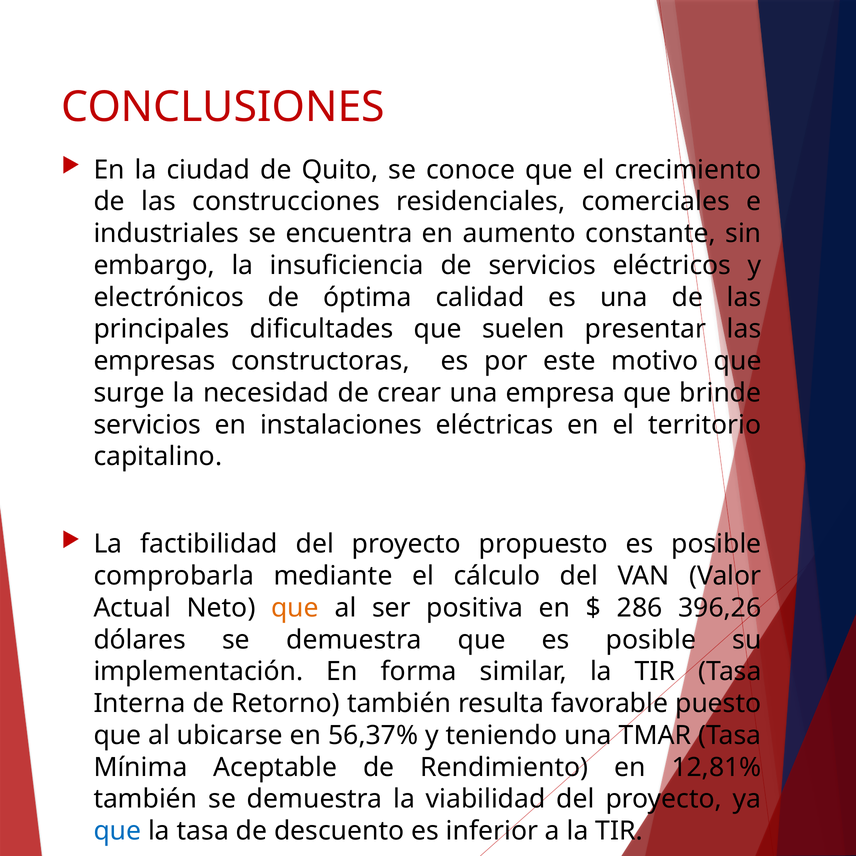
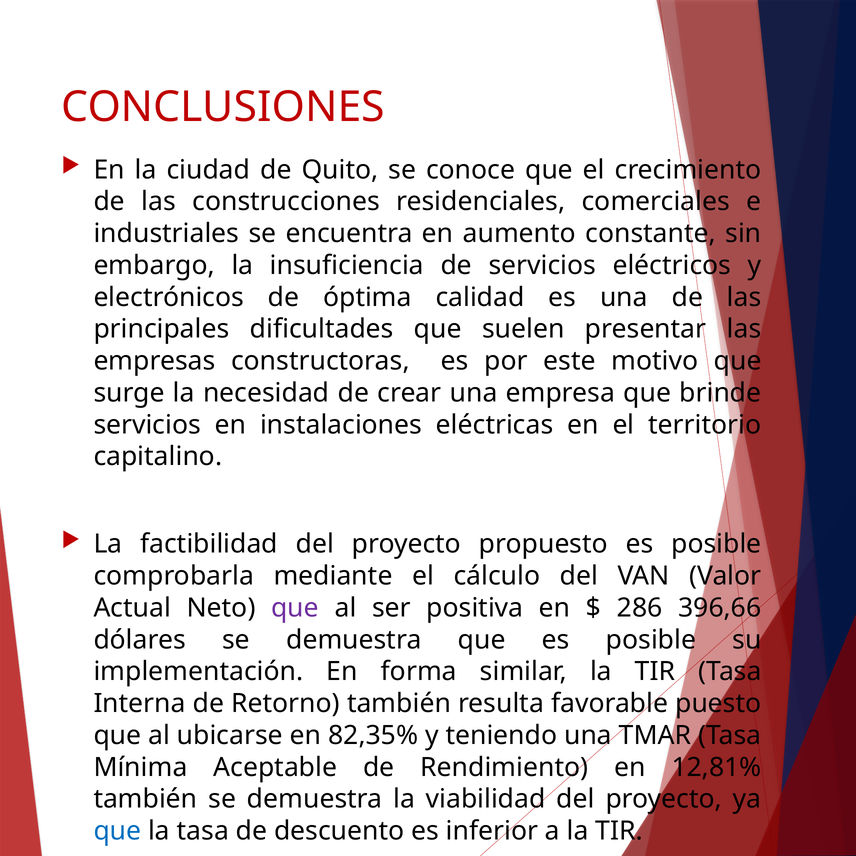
que colour: orange -> purple (295, 608)
396,26: 396,26 -> 396,66 (720, 608)
56,37%: 56,37% -> 82,35% (373, 735)
